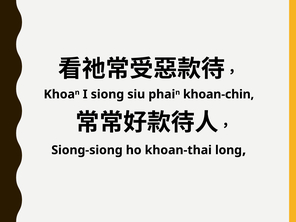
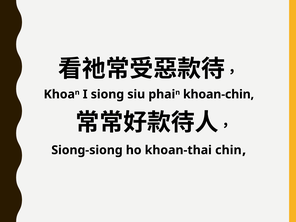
long: long -> chin (228, 150)
